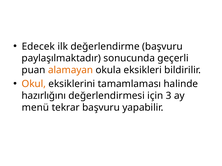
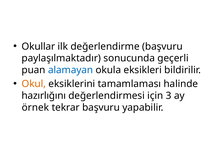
Edecek: Edecek -> Okullar (38, 47)
alamayan colour: orange -> blue (71, 70)
menü: menü -> örnek (35, 108)
